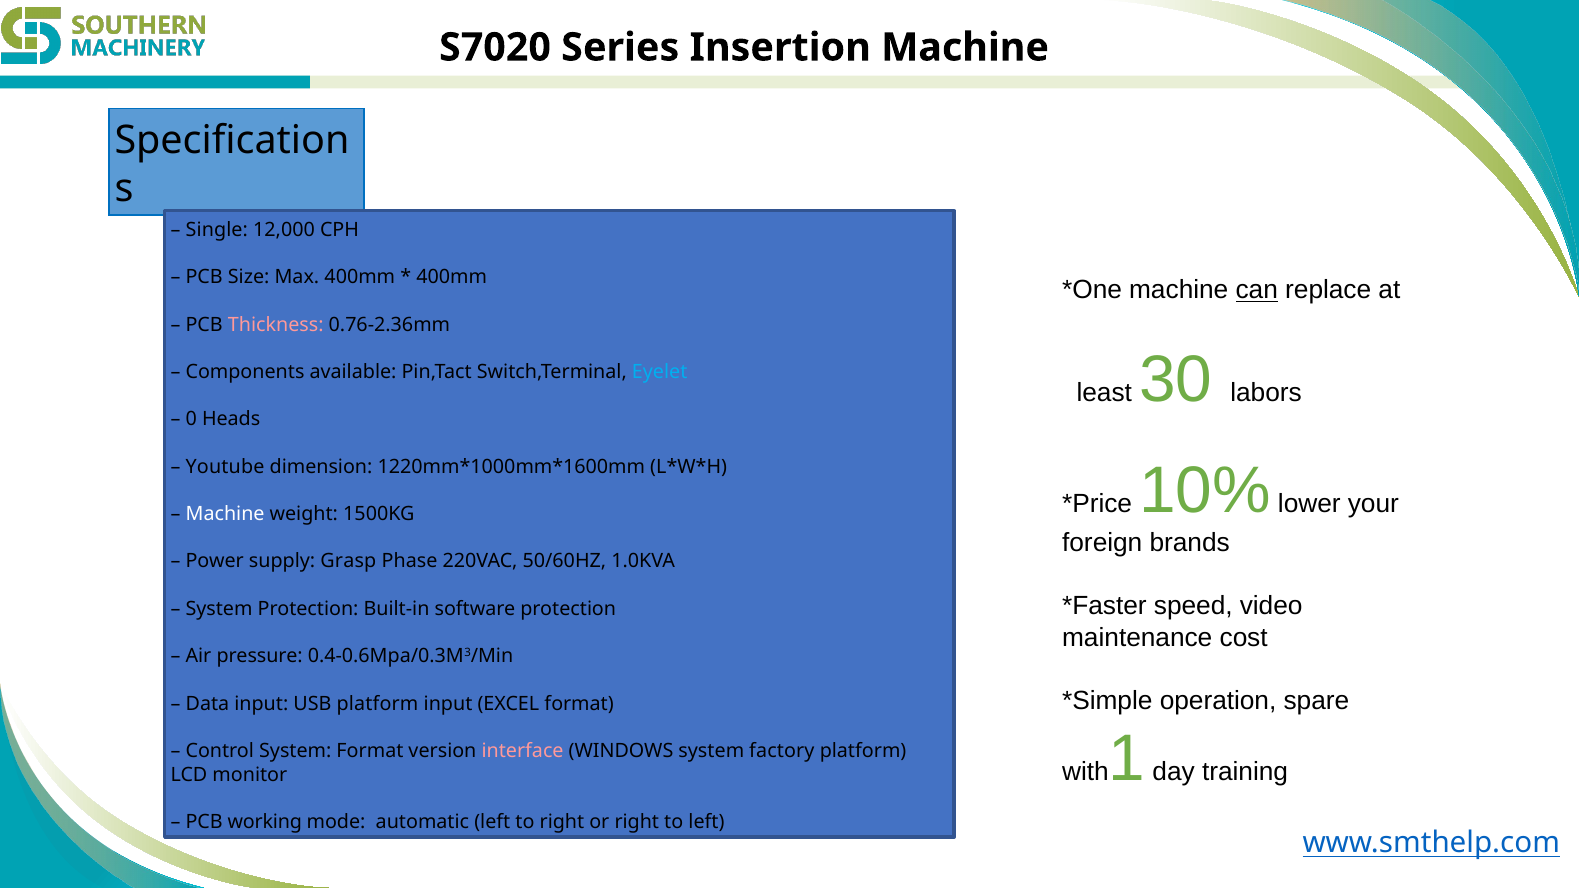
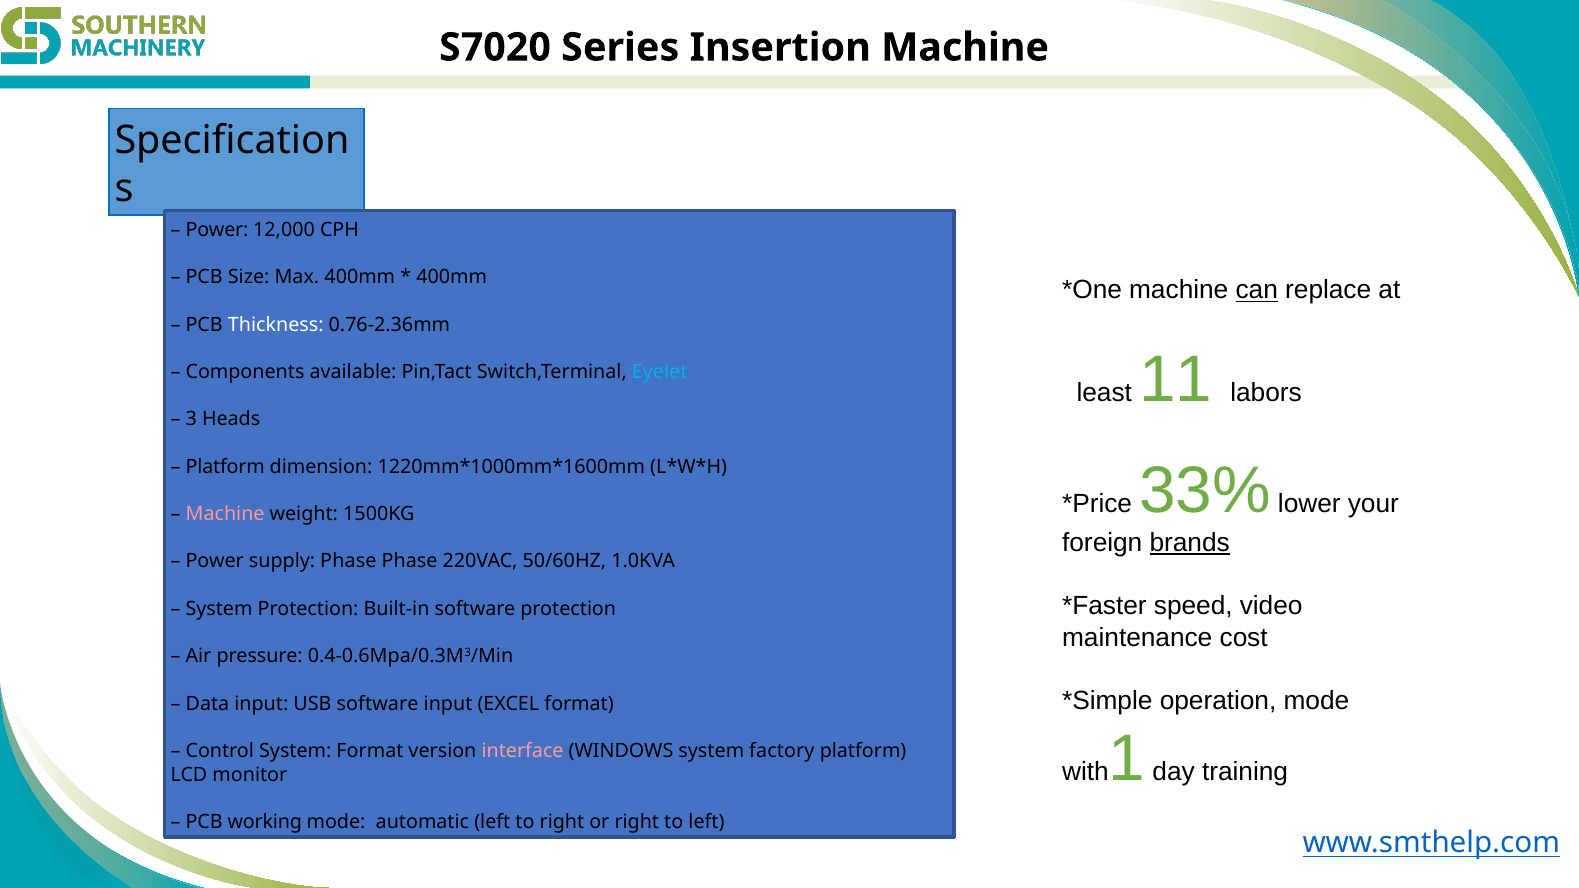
Single: Single -> Power (217, 230)
Thickness colour: pink -> white (276, 325)
30: 30 -> 11 (1176, 380)
0: 0 -> 3 (191, 419)
Youtube: Youtube -> Platform (225, 467)
10%: 10% -> 33% (1205, 490)
Machine colour: white -> pink (225, 514)
brands underline: none -> present (1190, 543)
supply Grasp: Grasp -> Phase (348, 562)
operation spare: spare -> mode (1316, 701)
USB platform: platform -> software (378, 704)
